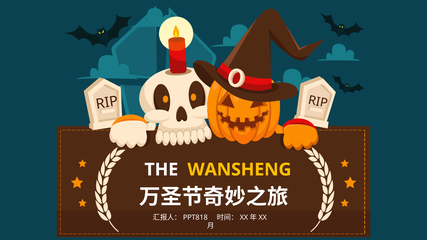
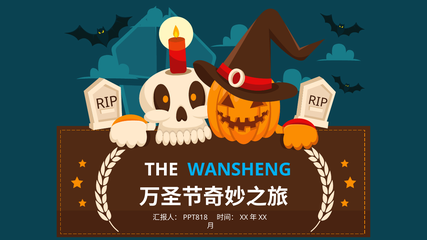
WANSHENG colour: yellow -> light blue (239, 170)
